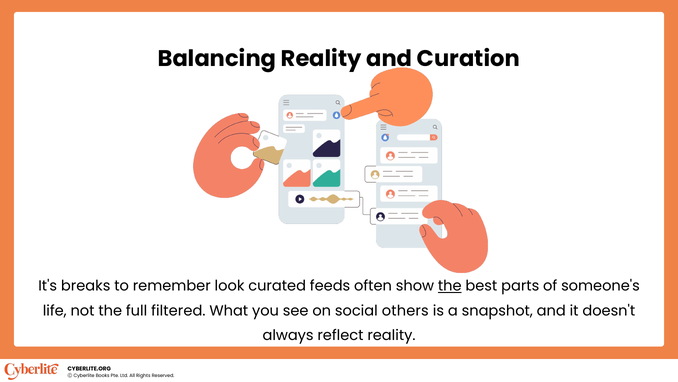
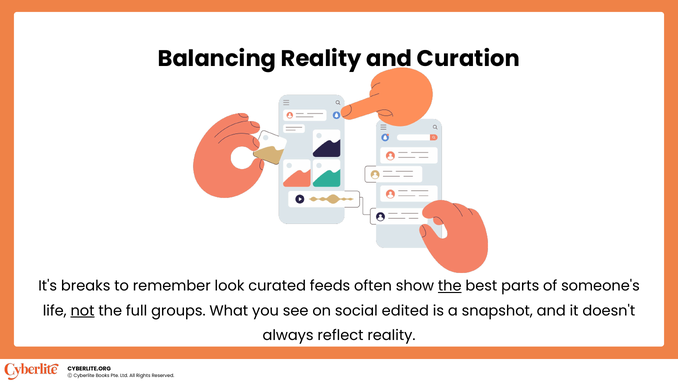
not underline: none -> present (83, 310)
filtered: filtered -> groups (178, 310)
others: others -> edited (405, 310)
